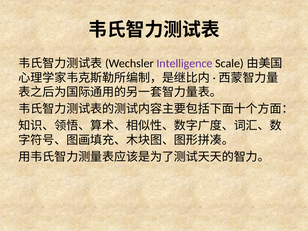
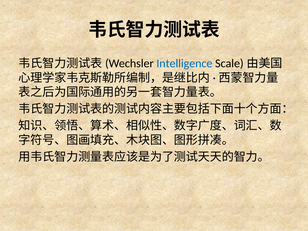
Intelligence colour: purple -> blue (184, 63)
